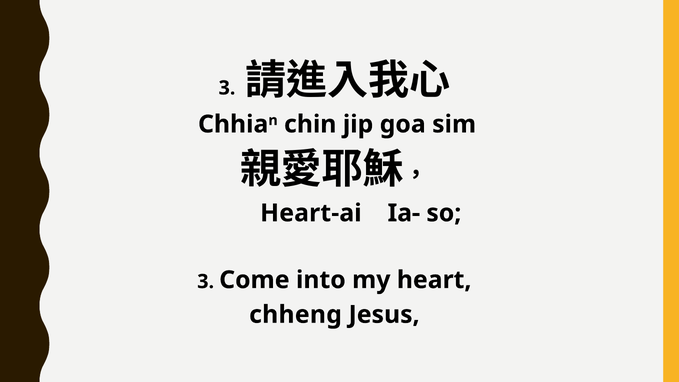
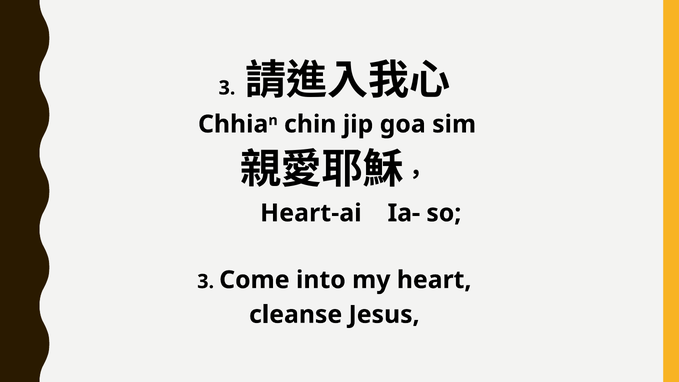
chheng: chheng -> cleanse (296, 315)
